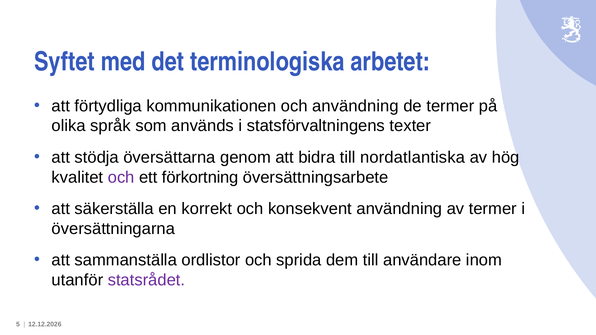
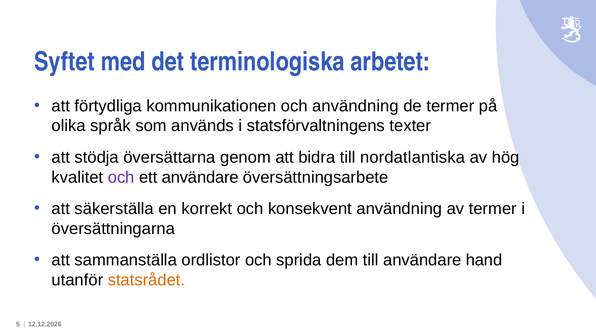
ett förkortning: förkortning -> användare (200, 177)
inom: inom -> hand (484, 260)
statsrådet colour: purple -> orange (146, 280)
